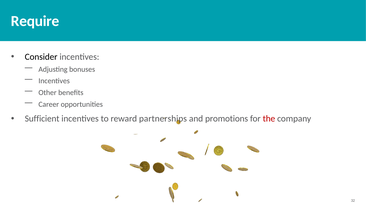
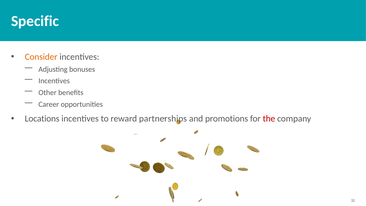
Require: Require -> Specific (35, 21)
Consider colour: black -> orange (41, 57)
Sufficient: Sufficient -> Locations (42, 119)
